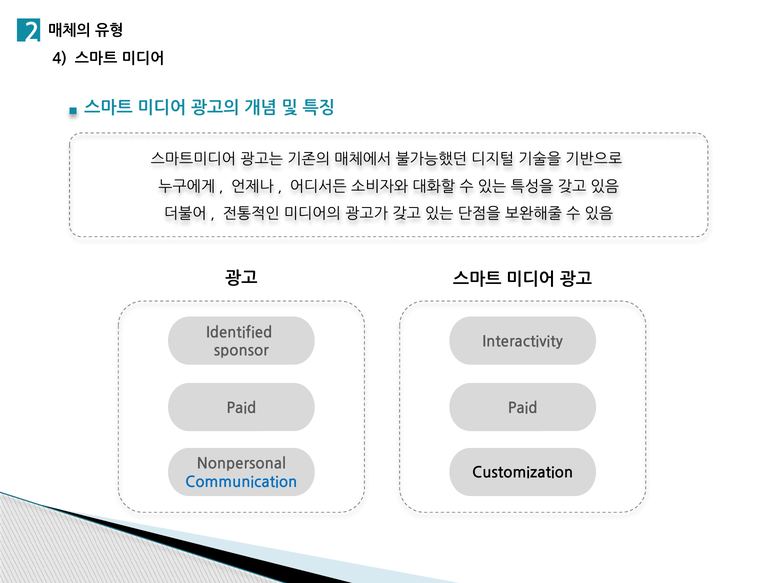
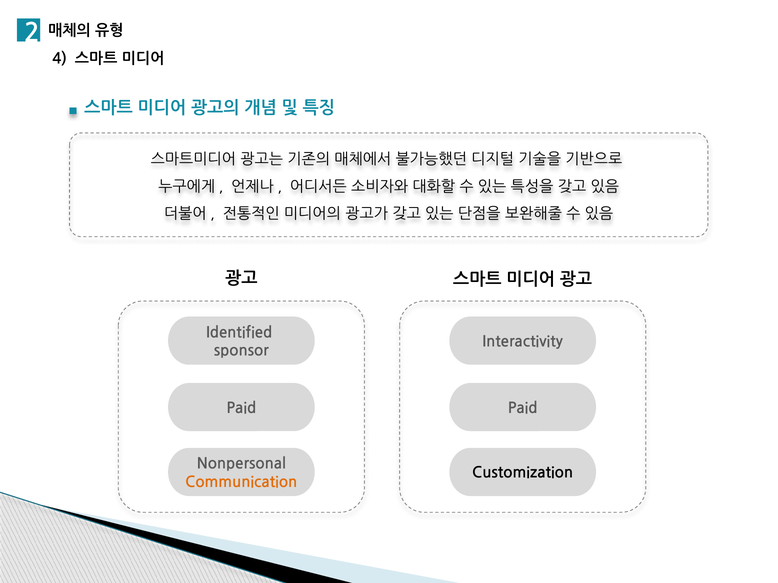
Communication colour: blue -> orange (241, 482)
